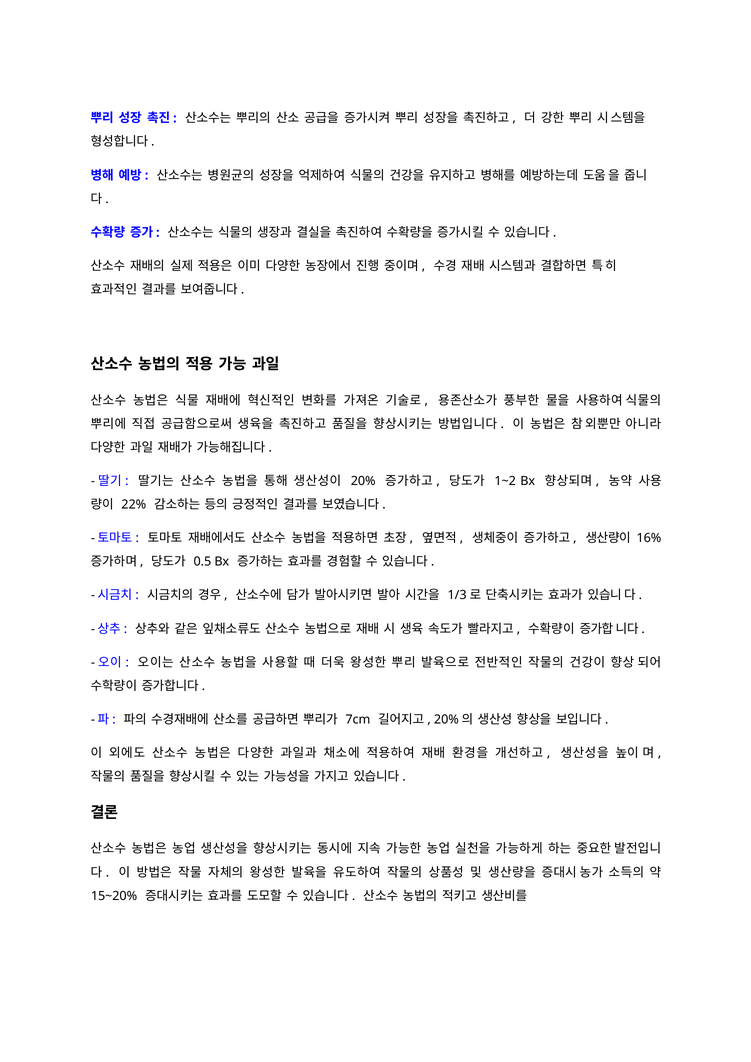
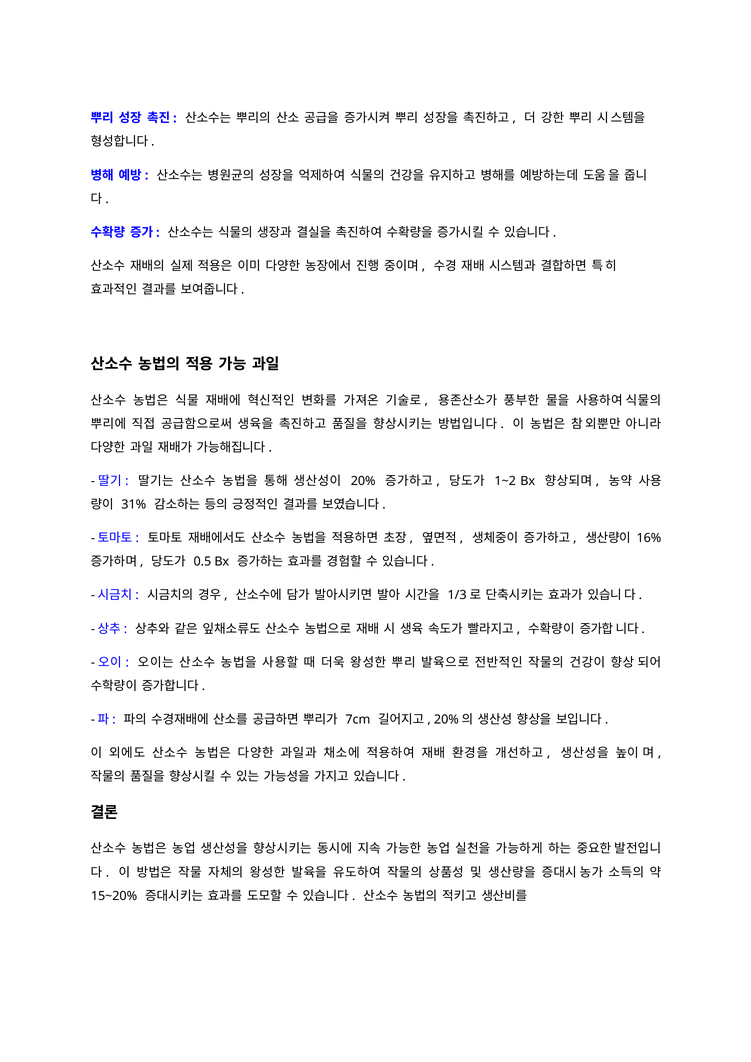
22%: 22% -> 31% (134, 504)
